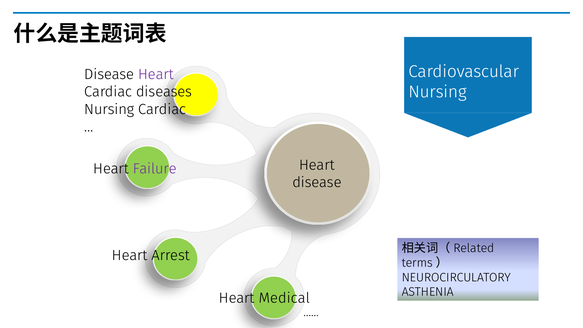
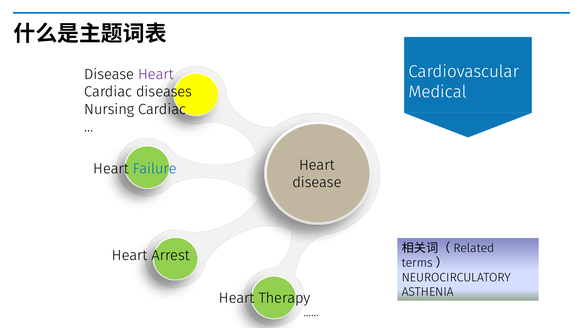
Nursing: Nursing -> Medical (438, 92)
Failure colour: purple -> blue (155, 169)
Medical: Medical -> Therapy (285, 298)
